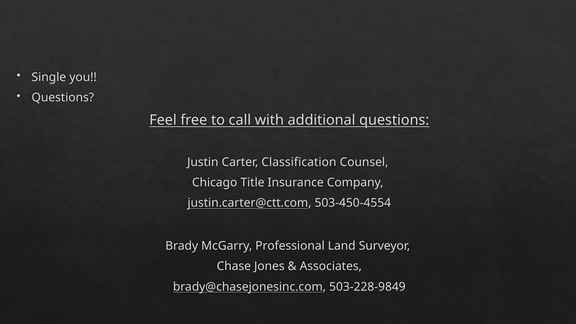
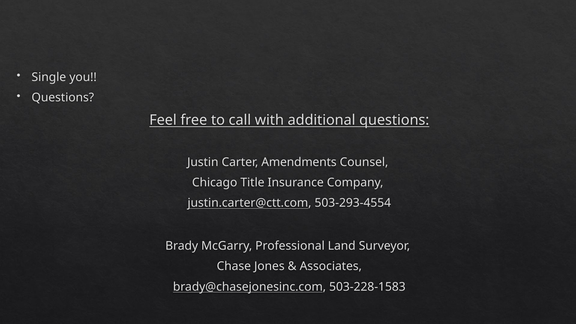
Classification: Classification -> Amendments (299, 162)
503-450-4554: 503-450-4554 -> 503-293-4554 (353, 203)
503-228-9849: 503-228-9849 -> 503-228-1583 (367, 287)
